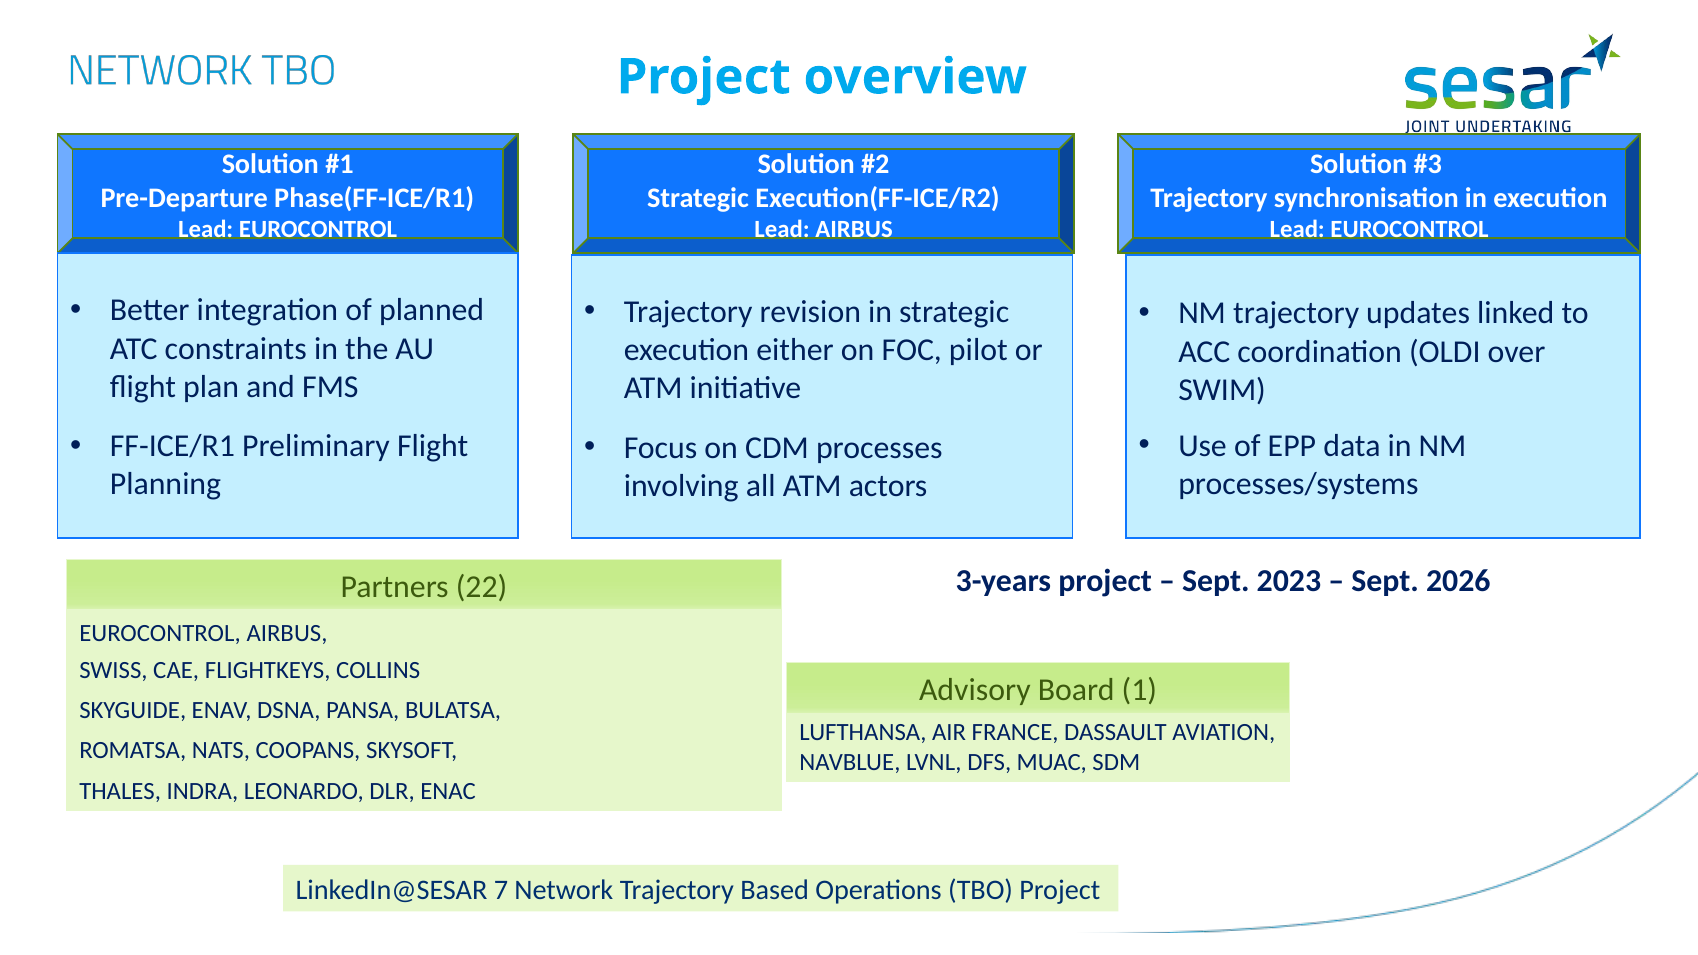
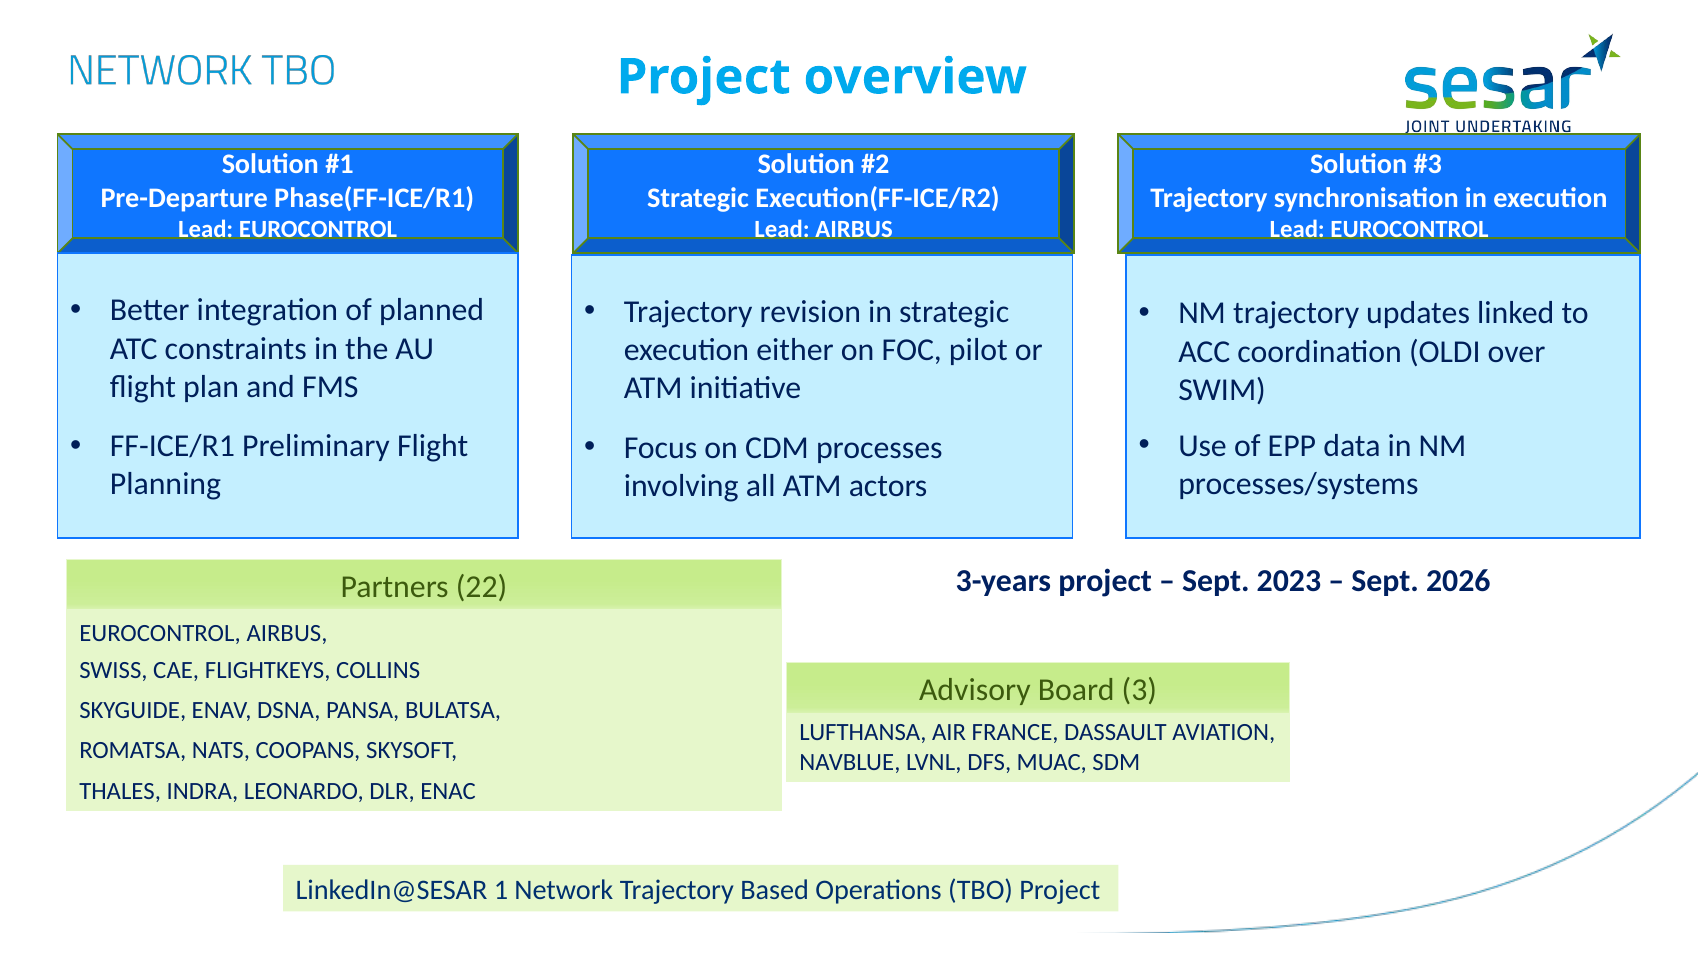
1: 1 -> 3 (1139, 690)
7: 7 -> 1 (501, 890)
